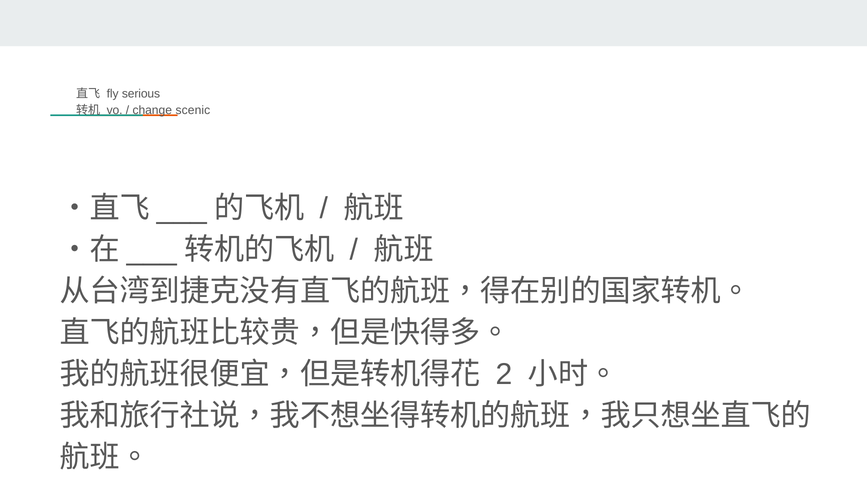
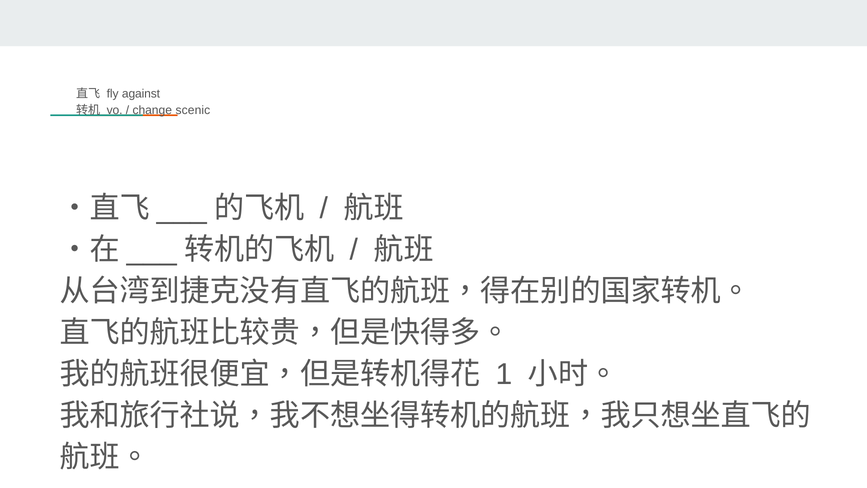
serious: serious -> against (141, 94)
2: 2 -> 1 (504, 374)
